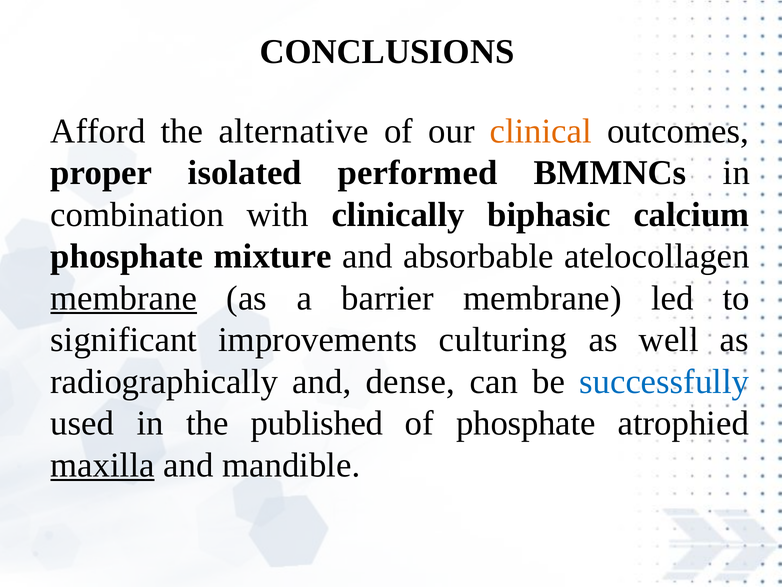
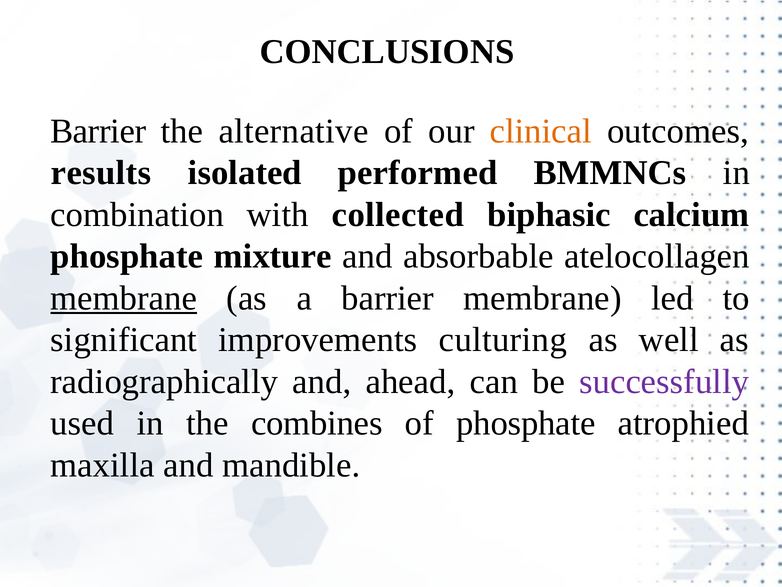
Afford: Afford -> Barrier (98, 131)
proper: proper -> results (101, 173)
clinically: clinically -> collected (398, 214)
dense: dense -> ahead (411, 381)
successfully colour: blue -> purple (664, 381)
published: published -> combines (317, 423)
maxilla underline: present -> none (103, 465)
